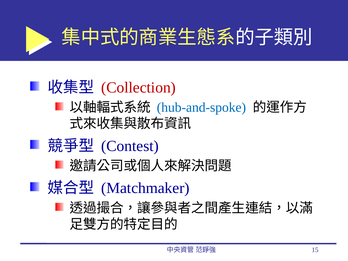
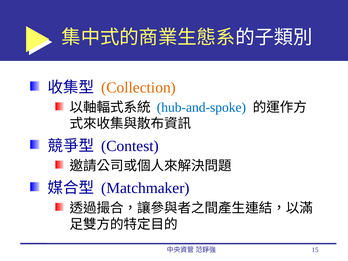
Collection colour: red -> orange (139, 87)
